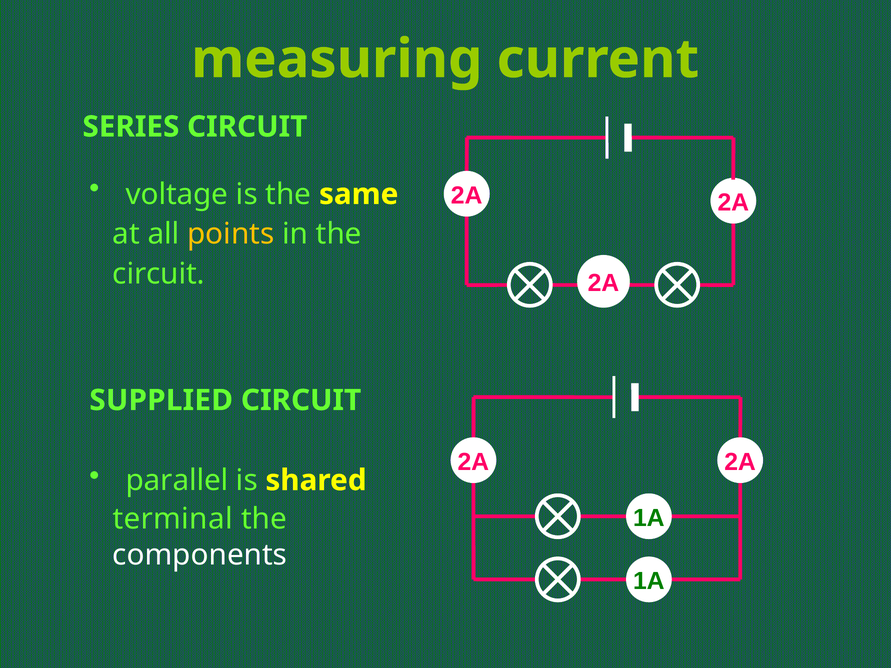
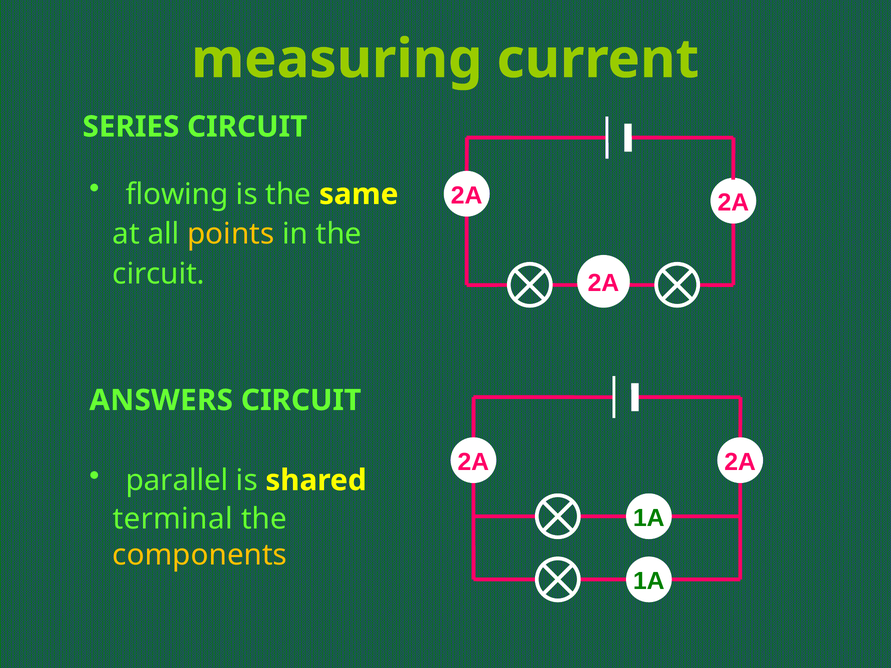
voltage: voltage -> flowing (177, 194)
SUPPLIED: SUPPLIED -> ANSWERS (161, 400)
components colour: white -> yellow (200, 555)
